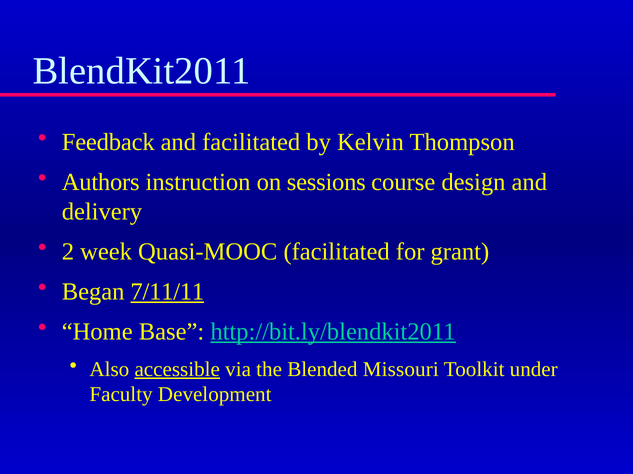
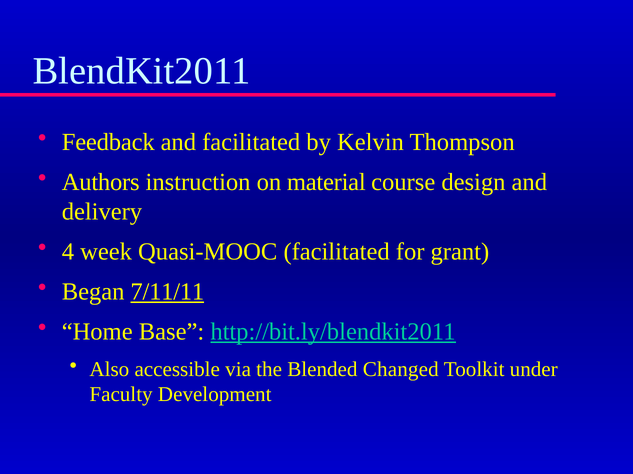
sessions: sessions -> material (326, 183)
2: 2 -> 4 (68, 252)
accessible underline: present -> none (177, 370)
Missouri: Missouri -> Changed (401, 370)
